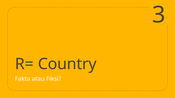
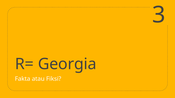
Country: Country -> Georgia (67, 64)
